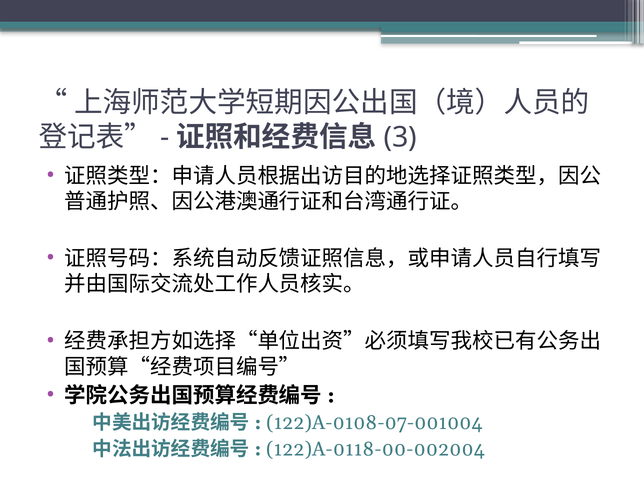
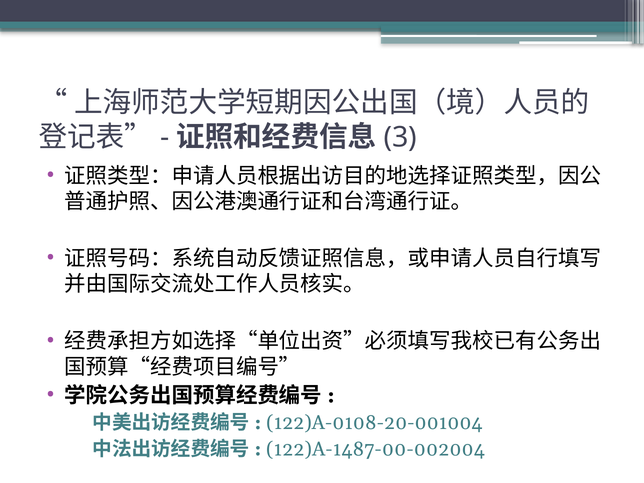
122)A-0108-07-001004: 122)A-0108-07-001004 -> 122)A-0108-20-001004 (374, 423)
122)A-0118-00-002004: 122)A-0118-00-002004 -> 122)A-1487-00-002004 (376, 449)
